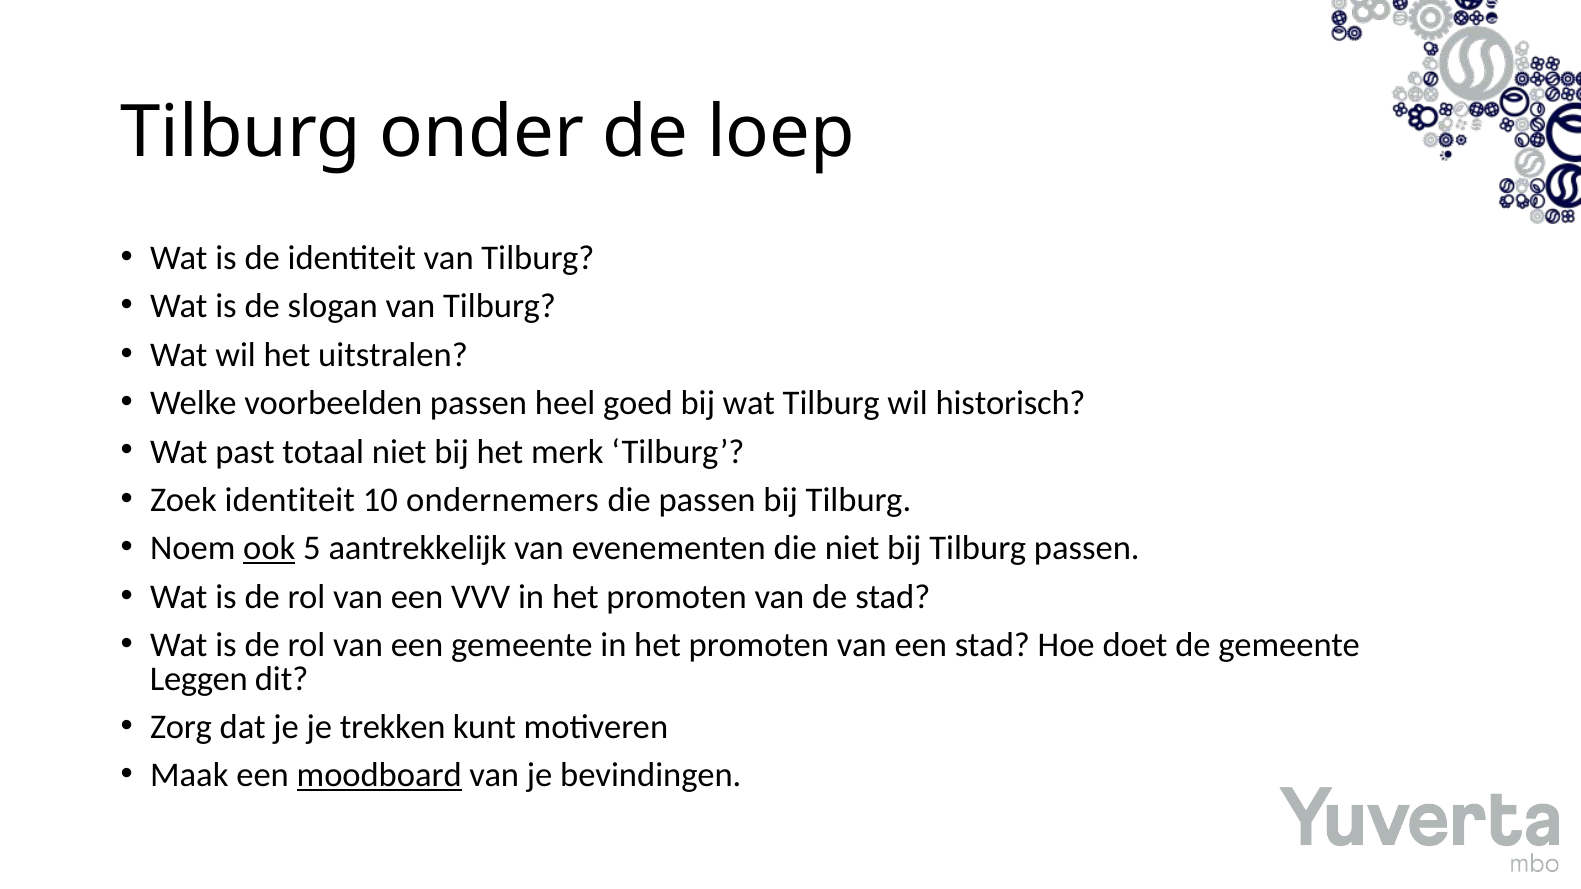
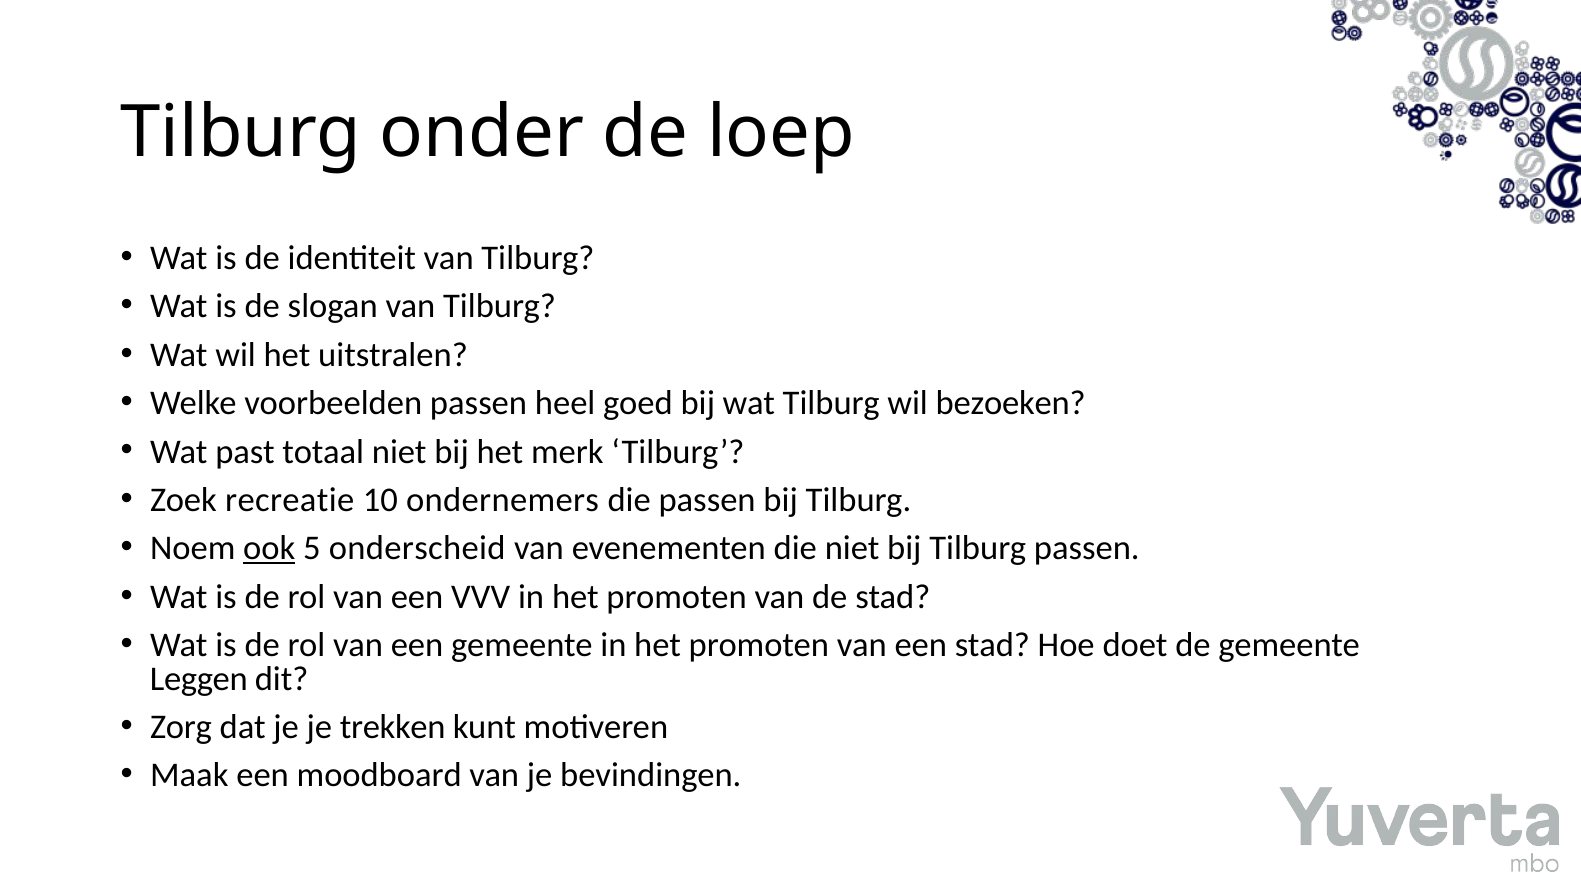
historisch: historisch -> bezoeken (1011, 403)
Zoek identiteit: identiteit -> recreatie (290, 500)
aantrekkelijk: aantrekkelijk -> onderscheid (417, 549)
moodboard underline: present -> none (379, 776)
